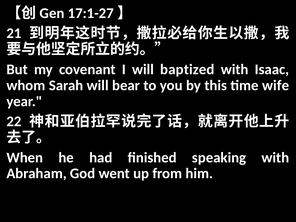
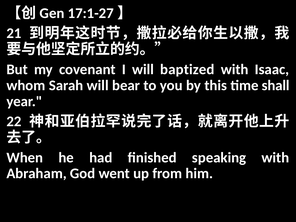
wife: wife -> shall (276, 85)
